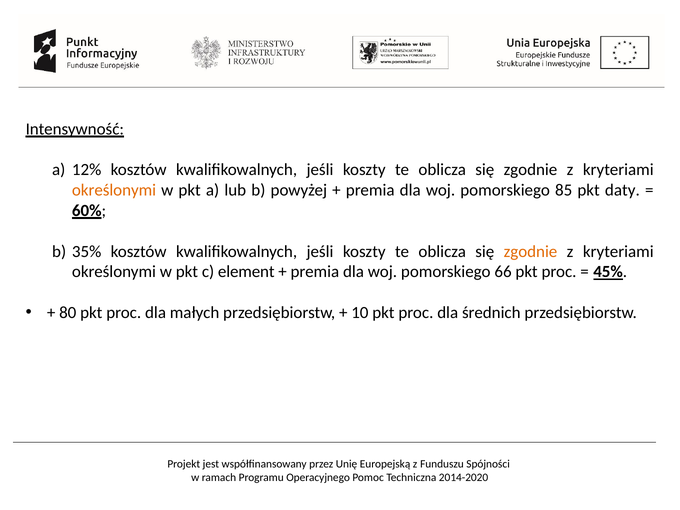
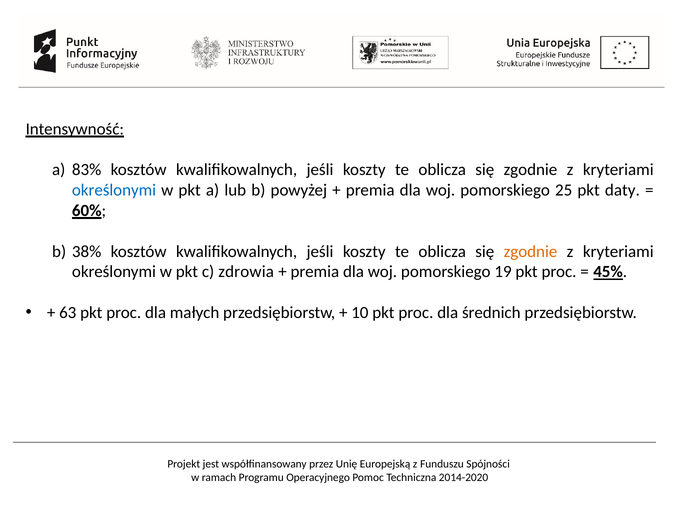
12%: 12% -> 83% (87, 170)
określonymi colour: orange -> blue (114, 190)
85: 85 -> 25 (564, 190)
35%: 35% -> 38% (87, 251)
element: element -> zdrowia (246, 272)
66: 66 -> 19 (503, 272)
80: 80 -> 63 (68, 313)
